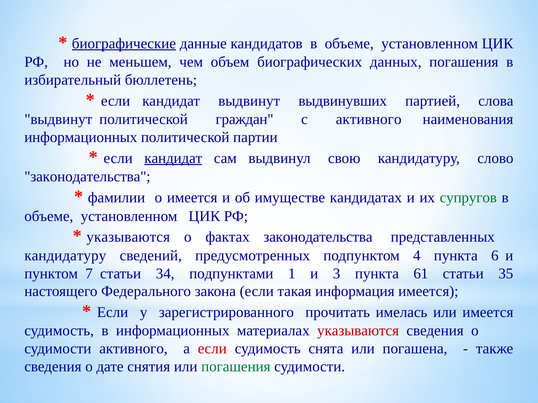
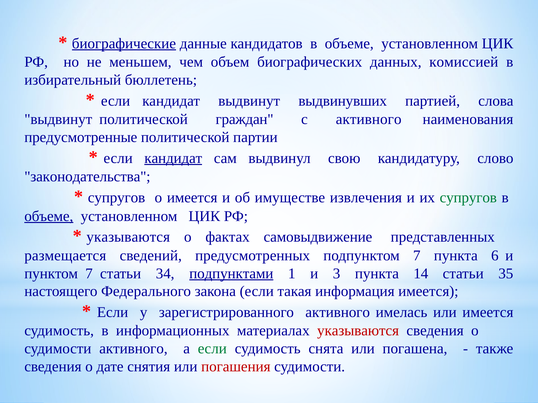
данных погашения: погашения -> комиссией (464, 62)
информационных: информационных -> предусмотренные (81, 137)
фамилии: фамилии -> супругов (117, 198)
кандидатах: кандидатах -> извлечения (366, 198)
объеме underline: none -> present (49, 216)
фактах законодательства: законодательства -> самовыдвижение (318, 237)
кандидатуру: кандидатуру -> размещается (65, 256)
подпунктом 4: 4 -> 7 (417, 256)
подпунктами underline: none -> present (231, 274)
61: 61 -> 14 (421, 274)
зарегистрированного прочитать: прочитать -> активного (338, 313)
если colour: red -> green (212, 349)
погашения colour: green -> red (236, 367)
